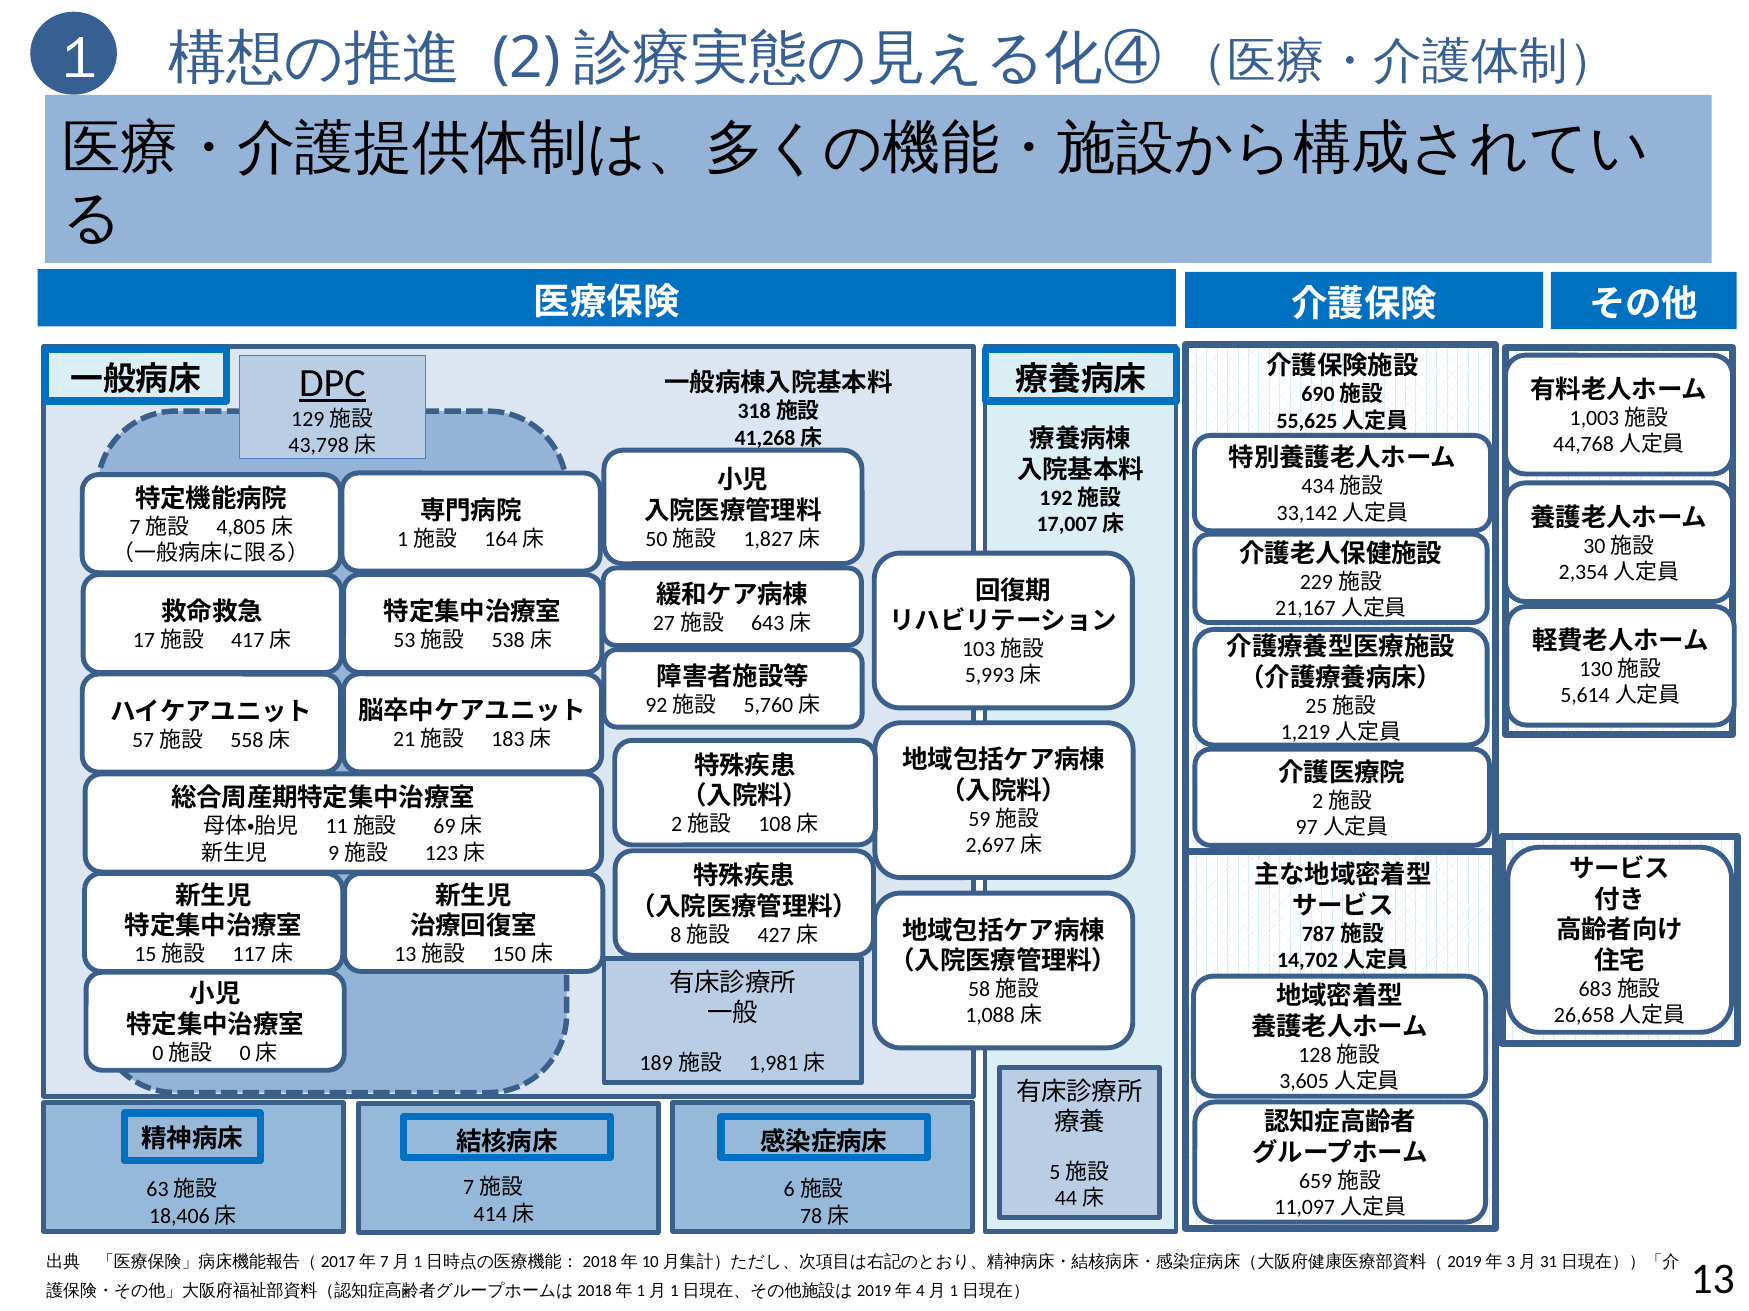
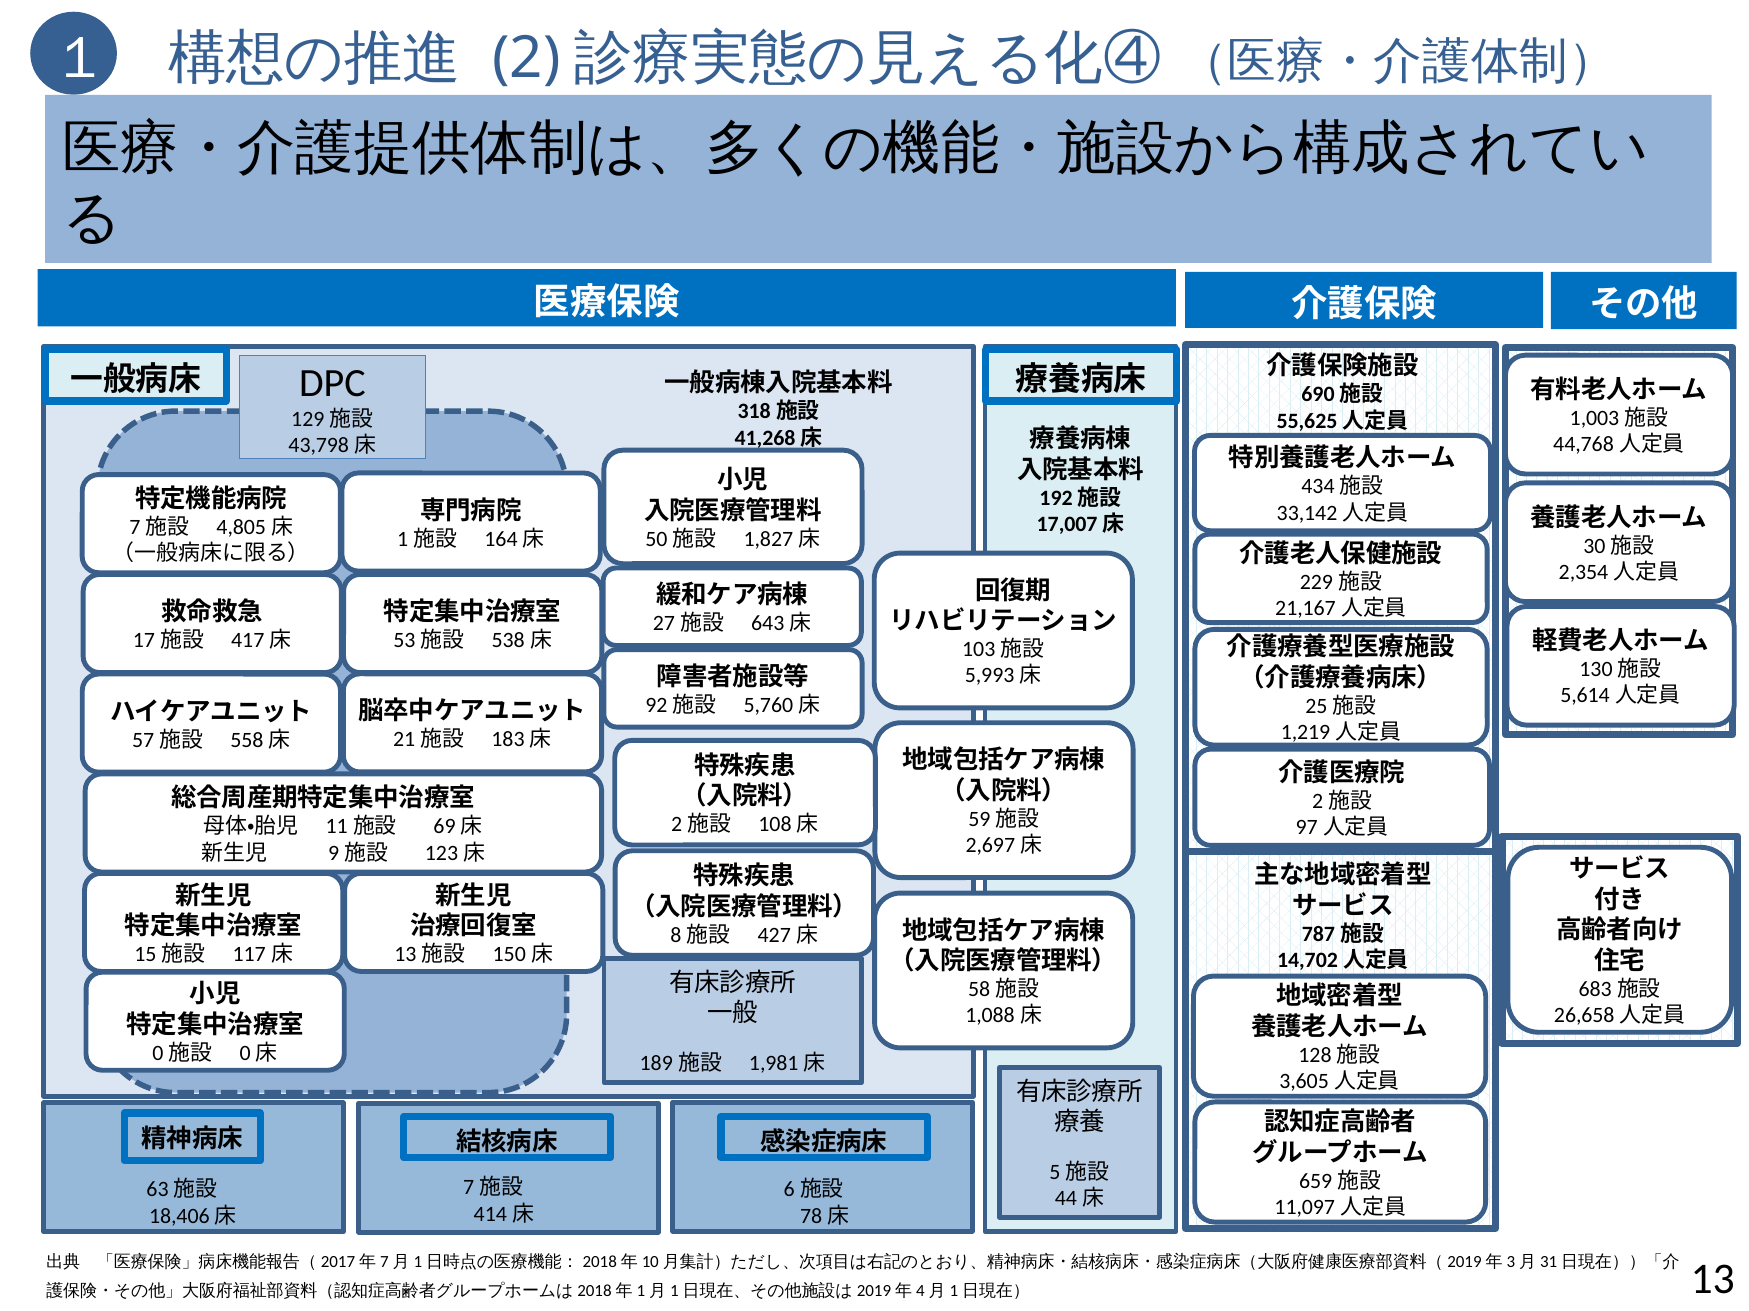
DPC underline: present -> none (332, 383)
